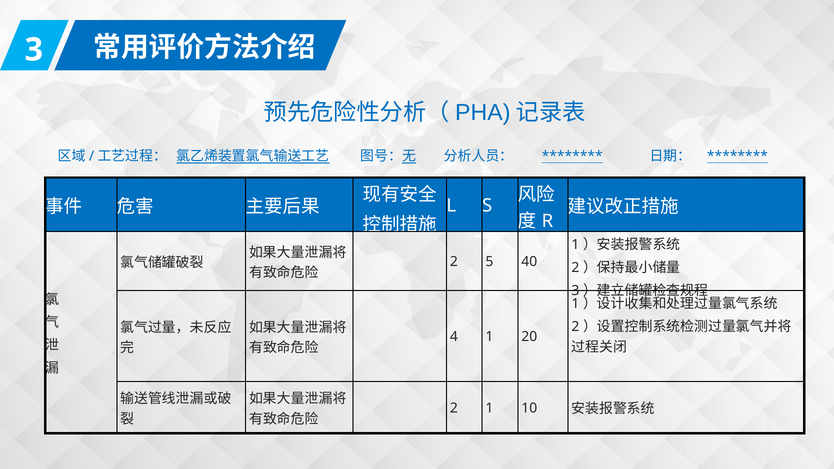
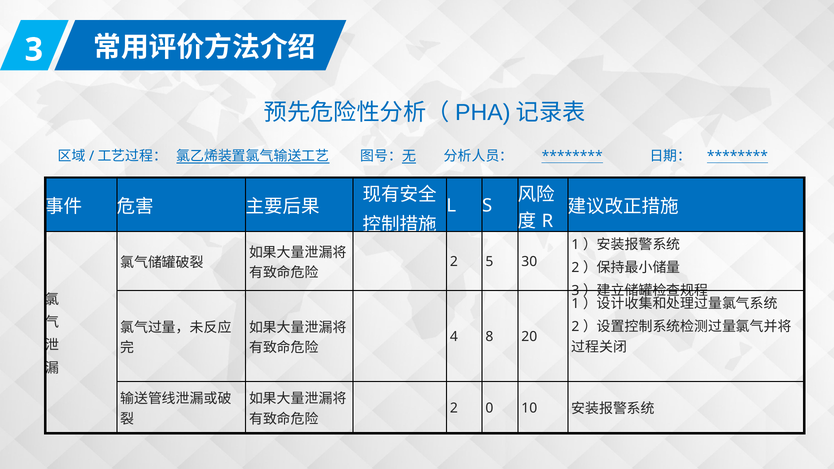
40: 40 -> 30 (529, 262)
4 1: 1 -> 8 (489, 337)
2 1: 1 -> 0 (489, 408)
